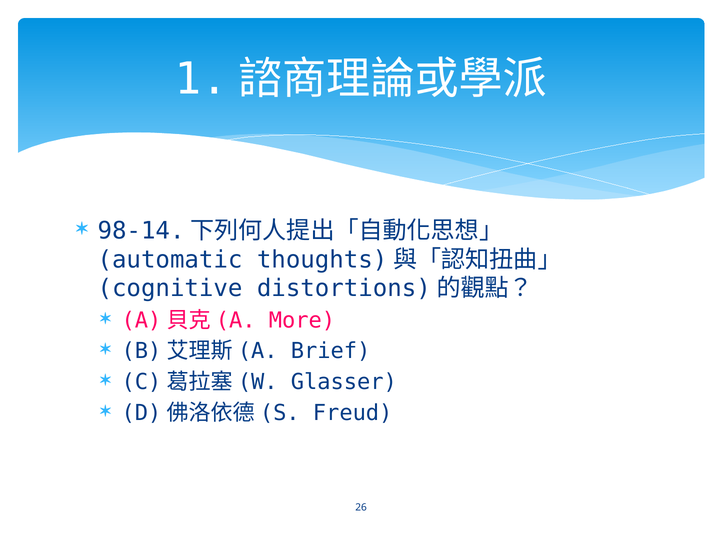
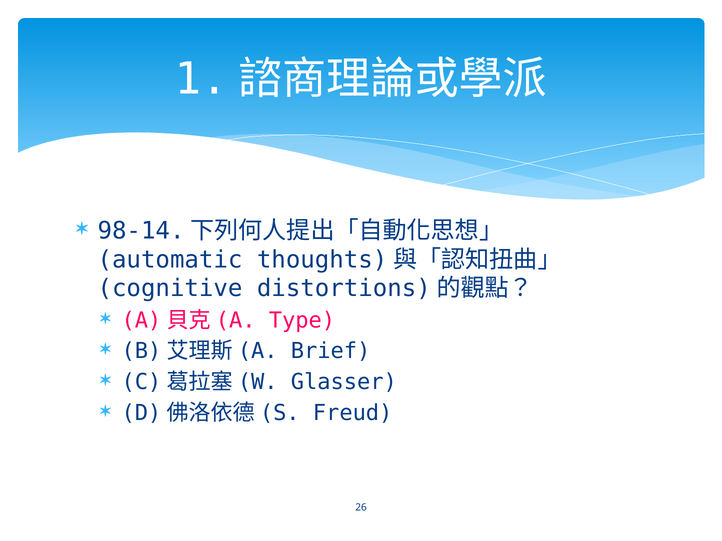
More: More -> Type (302, 321)
